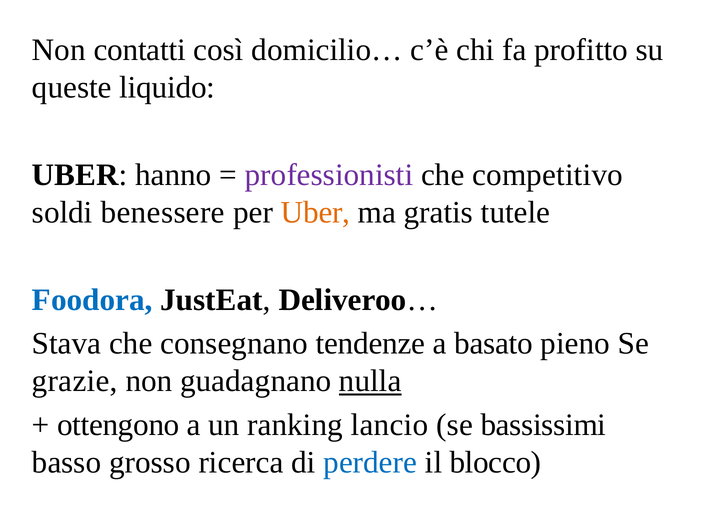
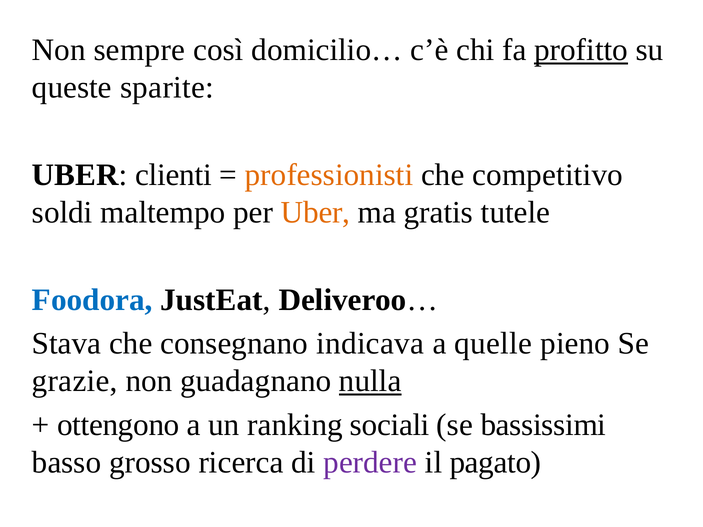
contatti: contatti -> sempre (139, 50)
profitto underline: none -> present (581, 50)
liquido: liquido -> sparite (167, 88)
hanno: hanno -> clienti (173, 175)
professionisti colour: purple -> orange (329, 175)
benessere: benessere -> maltempo (163, 213)
tendenze: tendenze -> indicava (370, 344)
basato: basato -> quelle (493, 344)
lancio: lancio -> sociali (390, 425)
perdere colour: blue -> purple (370, 463)
blocco: blocco -> pagato (495, 463)
